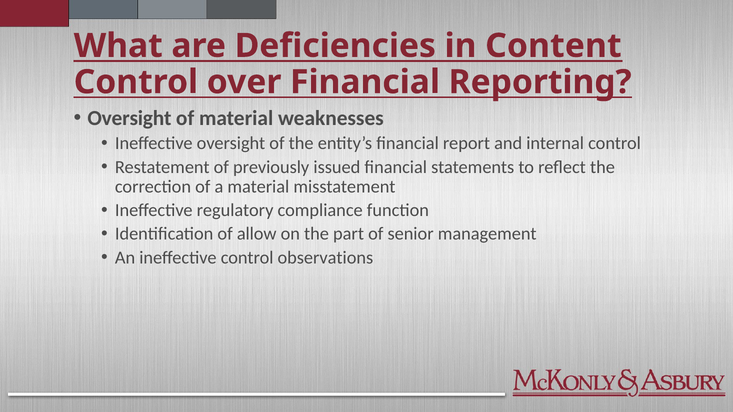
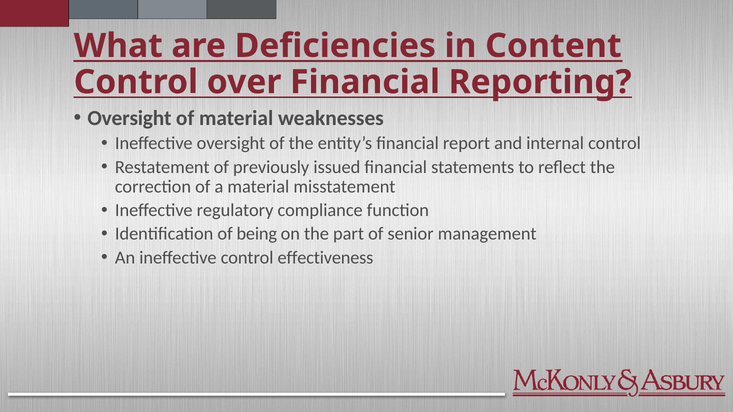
allow: allow -> being (257, 234)
observations: observations -> effectiveness (325, 258)
